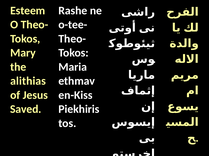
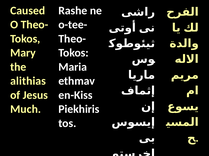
Esteem: Esteem -> Caused (28, 11)
Saved: Saved -> Much (26, 110)
